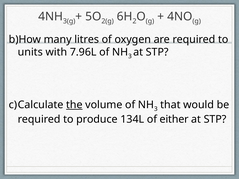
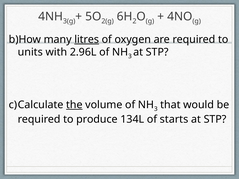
litres underline: none -> present (87, 39)
7.96L: 7.96L -> 2.96L (83, 52)
either: either -> starts (174, 119)
